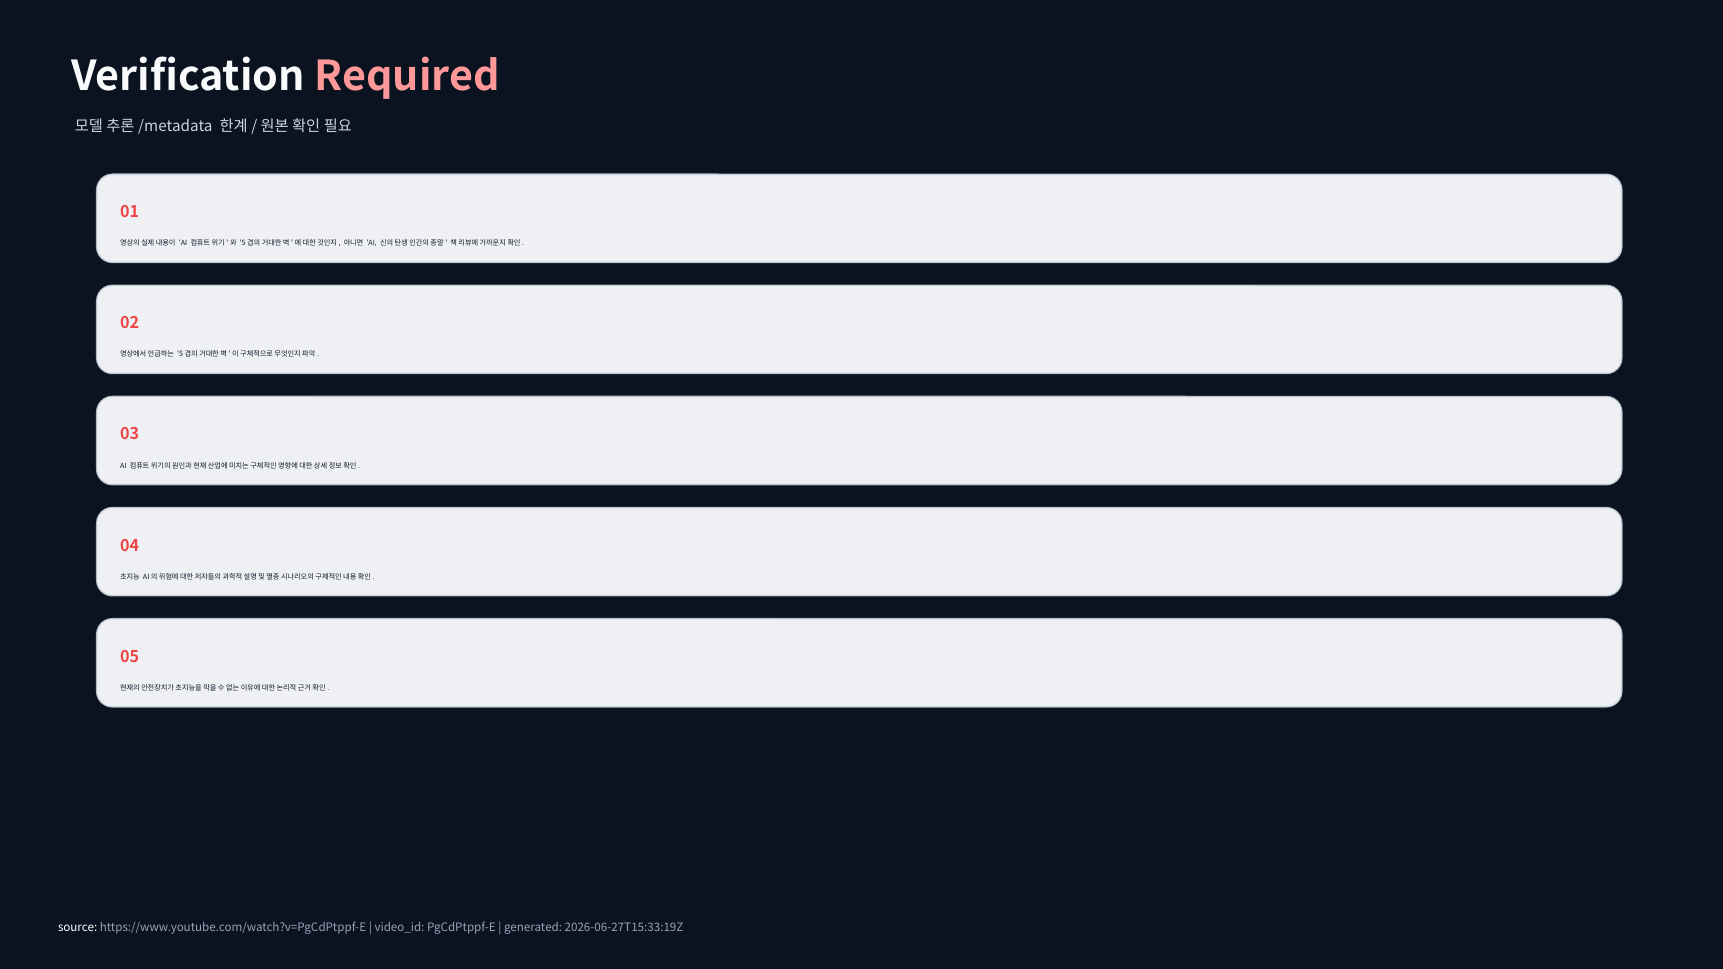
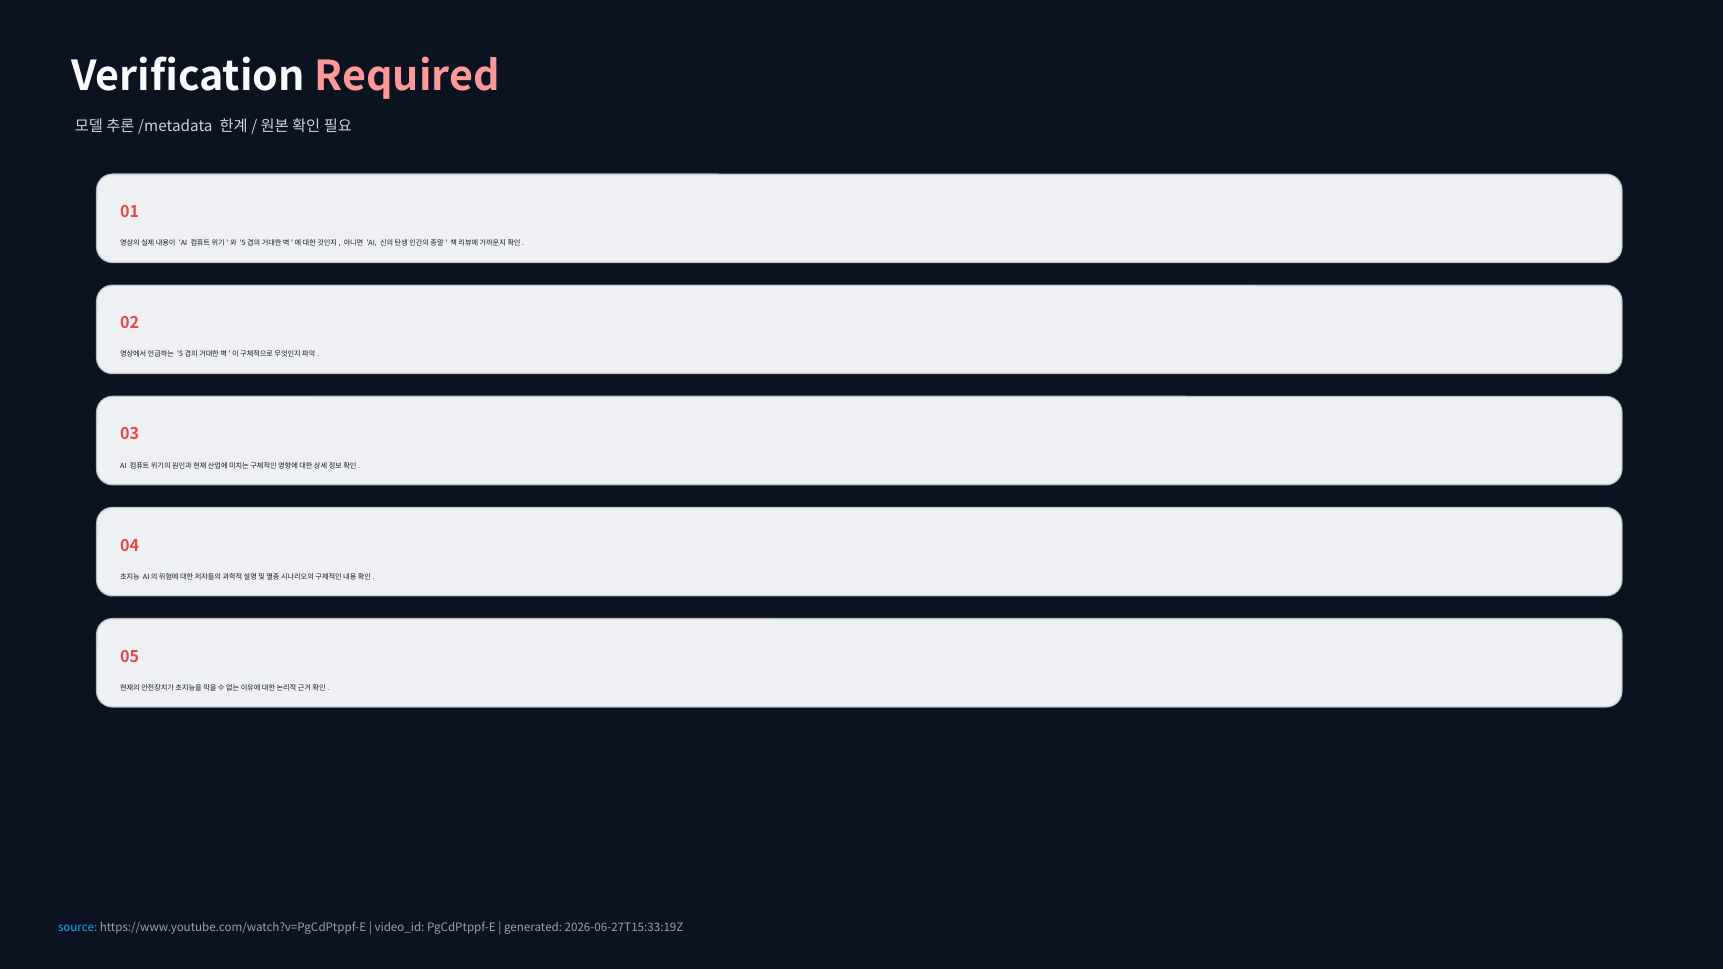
source colour: white -> light blue (78, 928)
